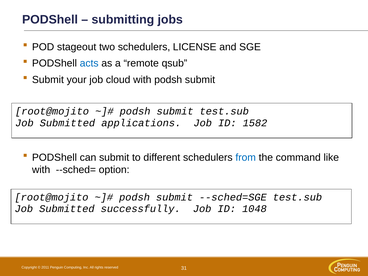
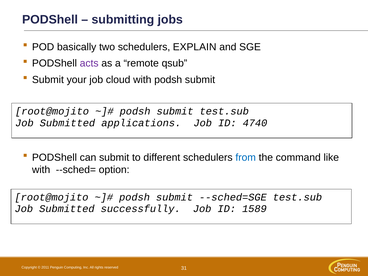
stageout: stageout -> basically (77, 47)
LICENSE: LICENSE -> EXPLAIN (195, 47)
acts colour: blue -> purple (89, 63)
1582: 1582 -> 4740 (255, 123)
1048: 1048 -> 1589 (254, 209)
